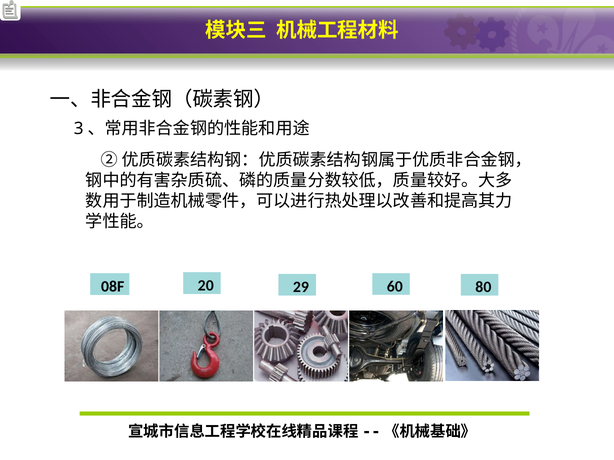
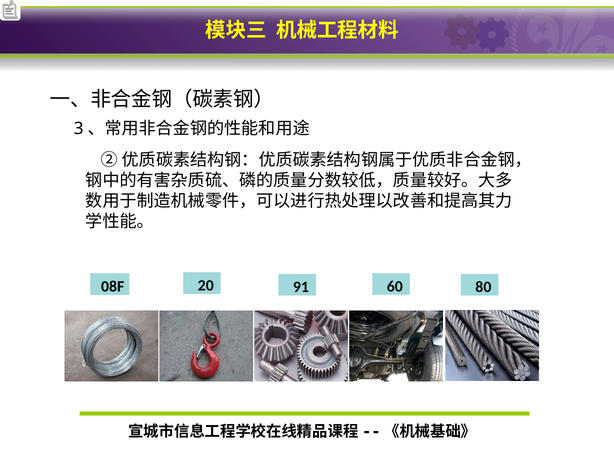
29: 29 -> 91 (301, 288)
